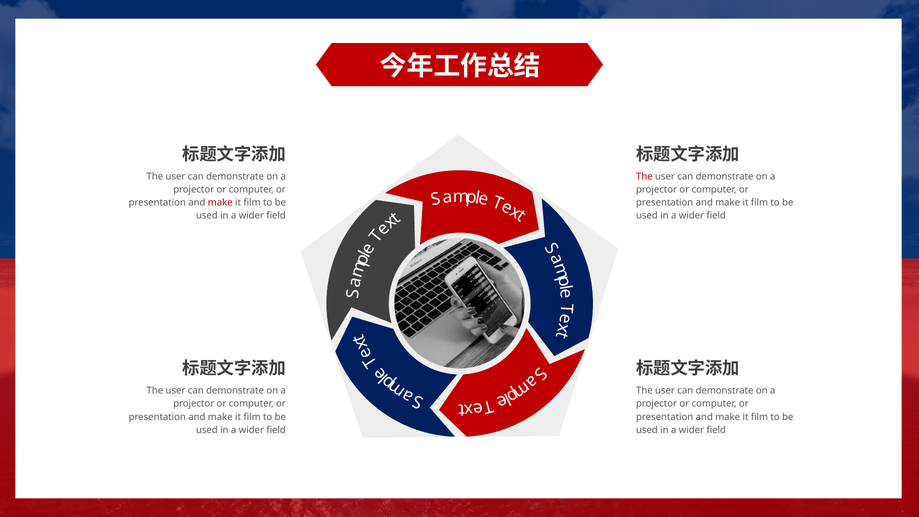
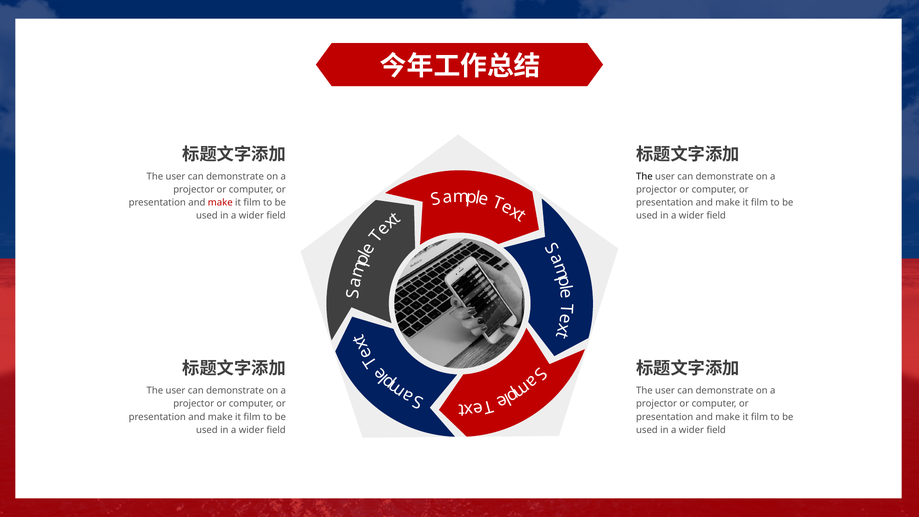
The colour: red -> black (644, 176)
